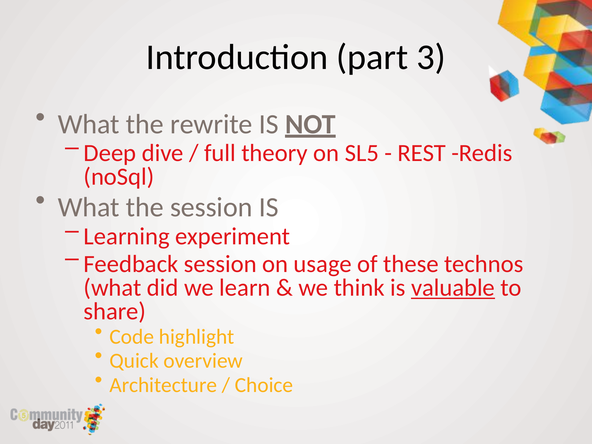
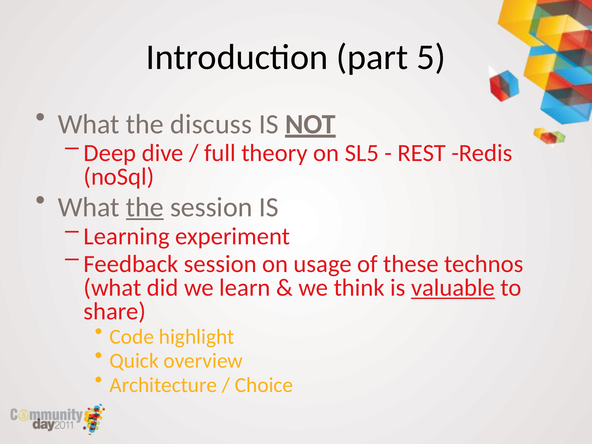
3: 3 -> 5 (431, 57)
rewrite: rewrite -> discuss (211, 124)
the underline: none -> present (145, 207)
